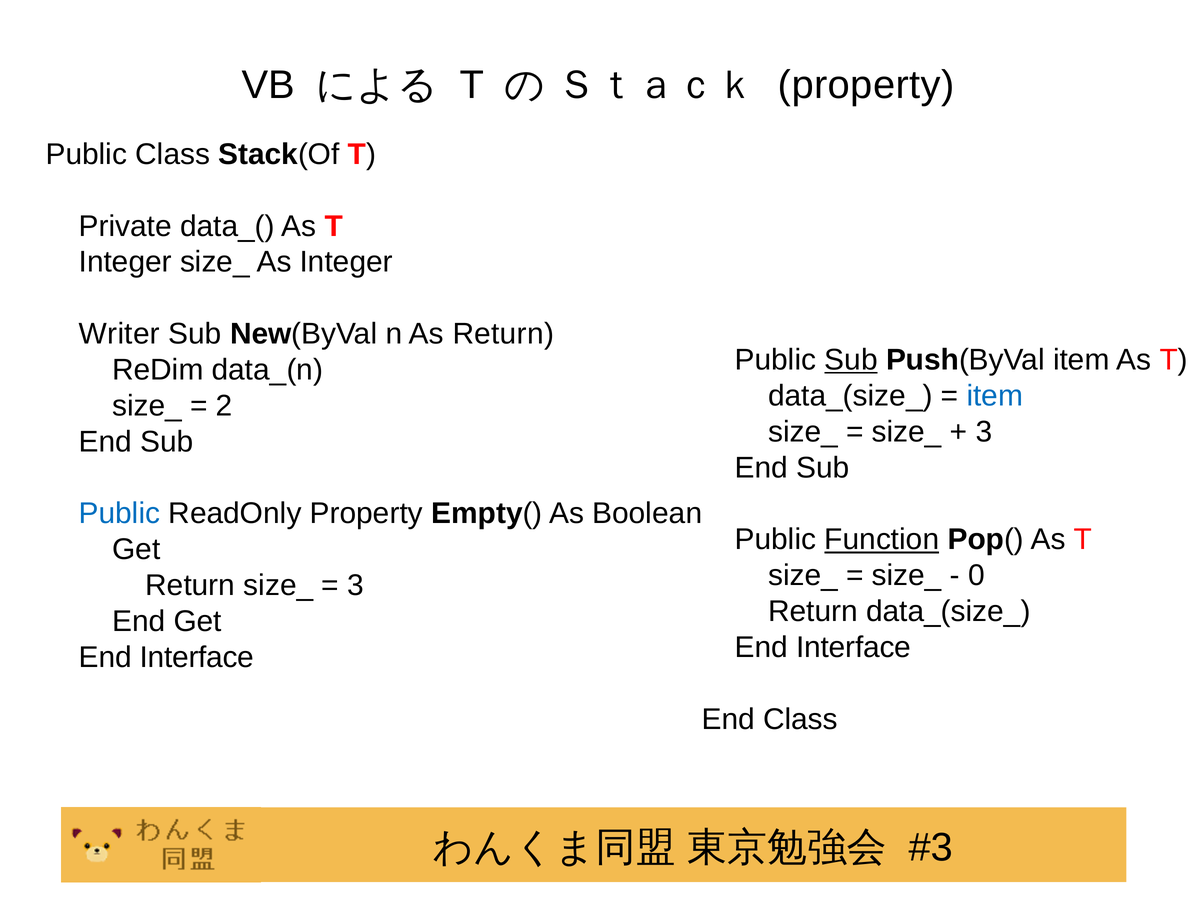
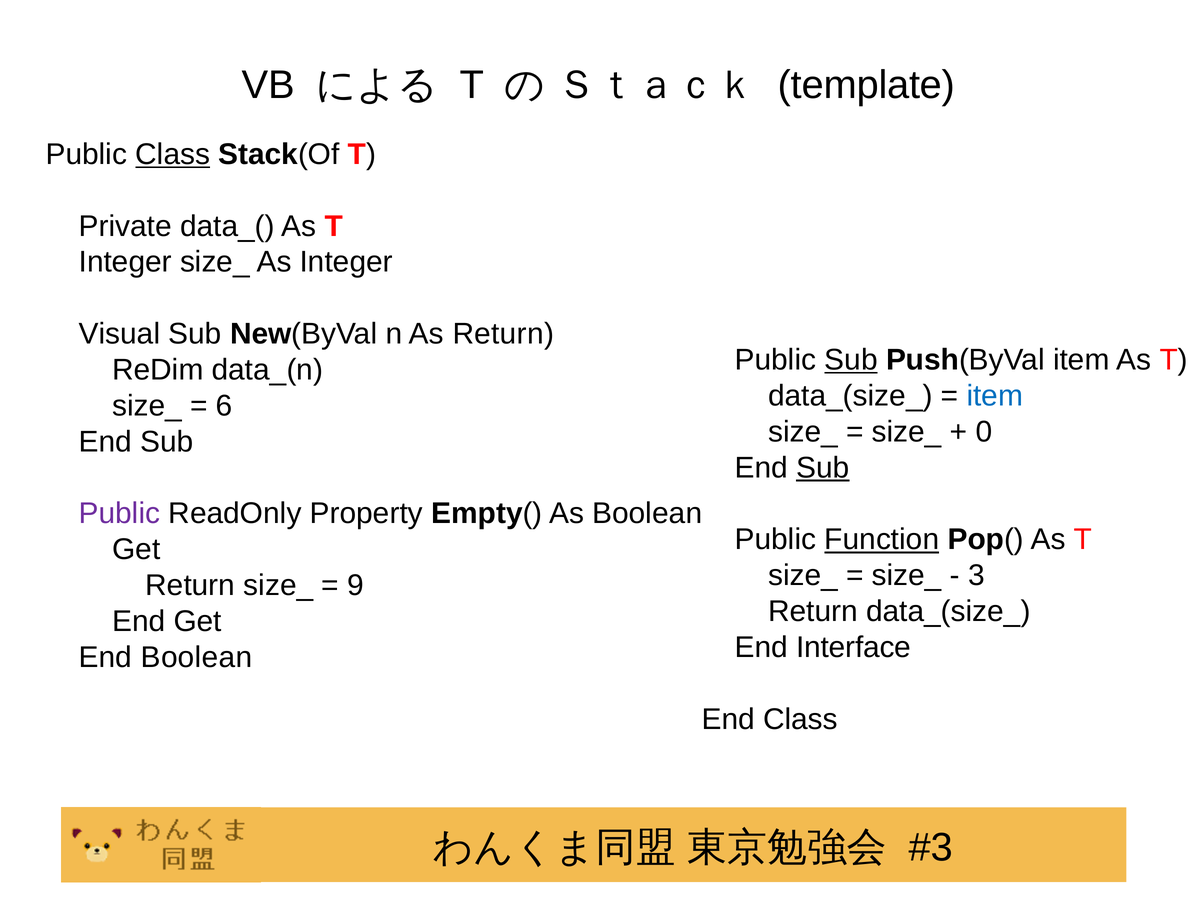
Ｓｔａｃｋ property: property -> template (866, 85)
Class underline: none -> present (173, 154)
Writer: Writer -> Visual (119, 334)
2: 2 -> 6 (224, 406)
3: 3 -> 0 (984, 432)
Sub underline: none -> present (823, 468)
Public colour: blue -> purple (119, 513)
0: 0 -> 3 (976, 575)
3: 3 -> 9 (356, 585)
Interface: Interface -> Boolean (197, 657)
